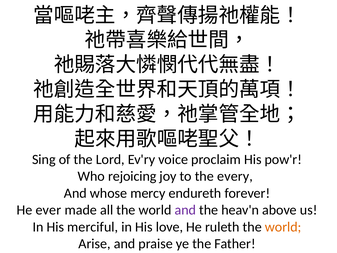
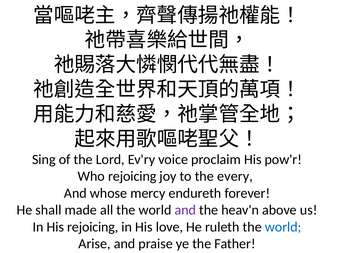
ever: ever -> shall (48, 210)
His merciful: merciful -> rejoicing (93, 227)
world colour: orange -> blue (283, 227)
